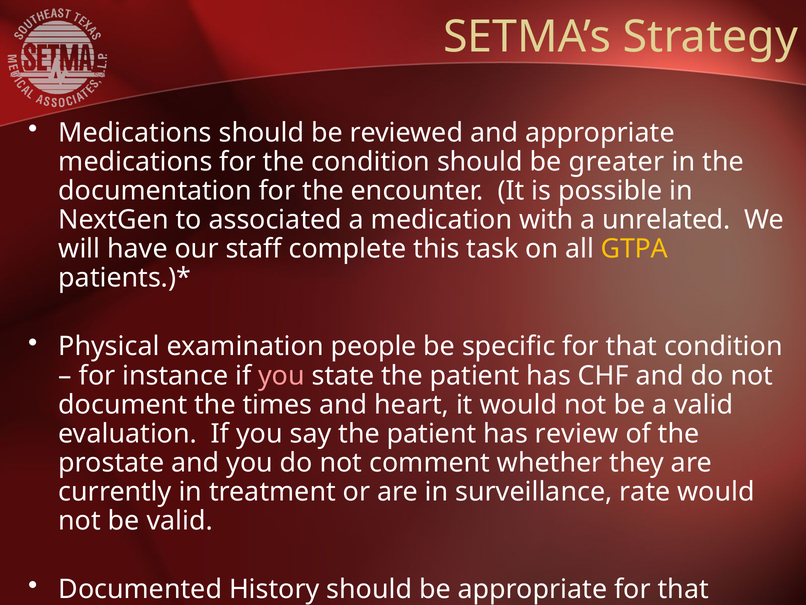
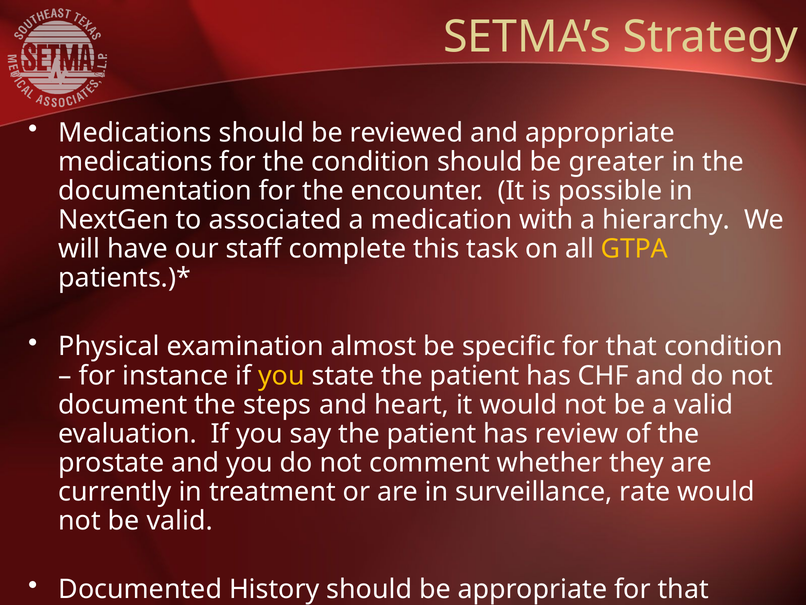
unrelated: unrelated -> hierarchy (666, 220)
people: people -> almost (374, 346)
you colour: pink -> yellow (282, 375)
times: times -> steps (277, 404)
